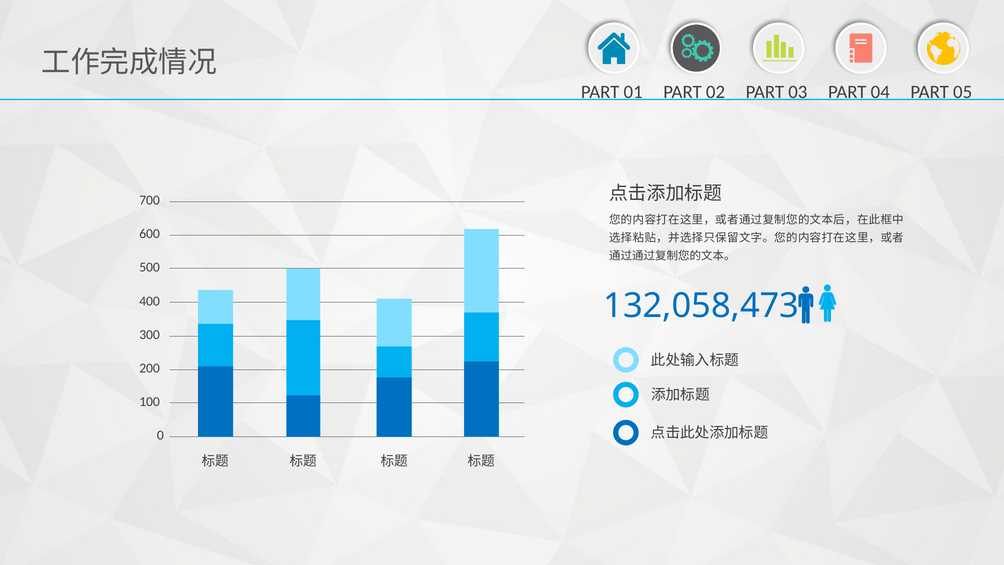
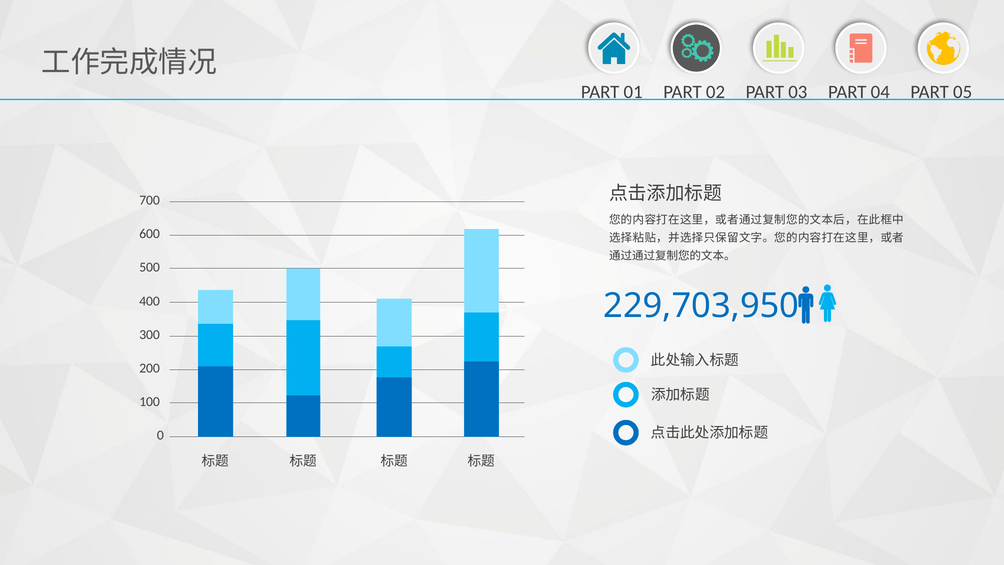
132,058,473: 132,058,473 -> 229,703,950 (701, 306)
